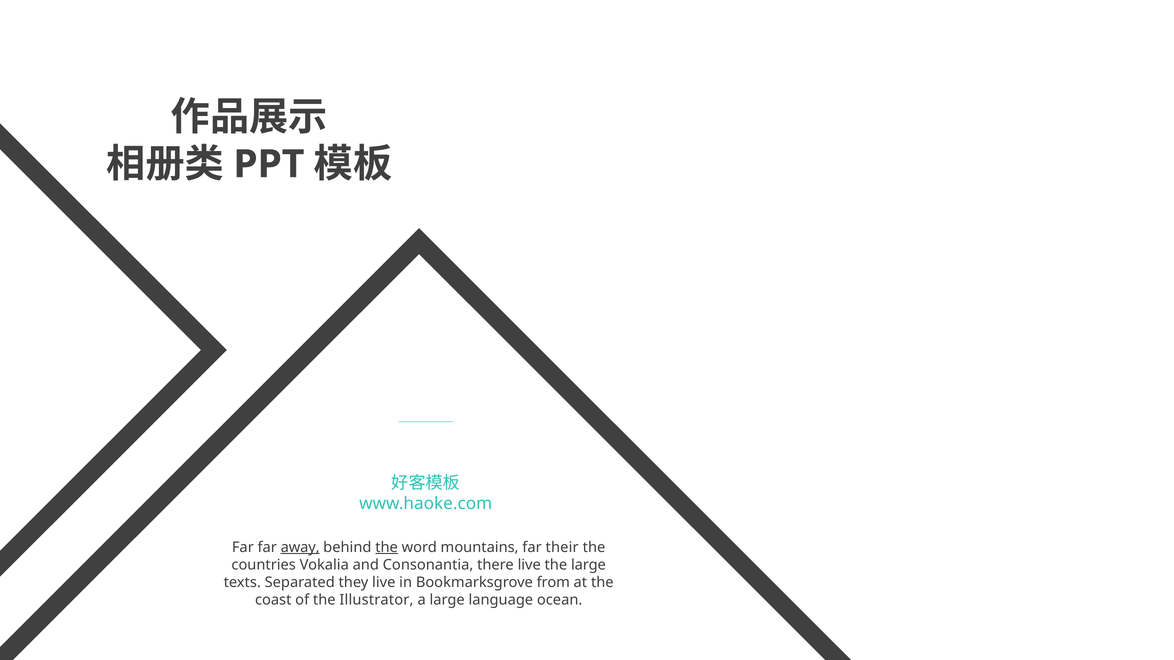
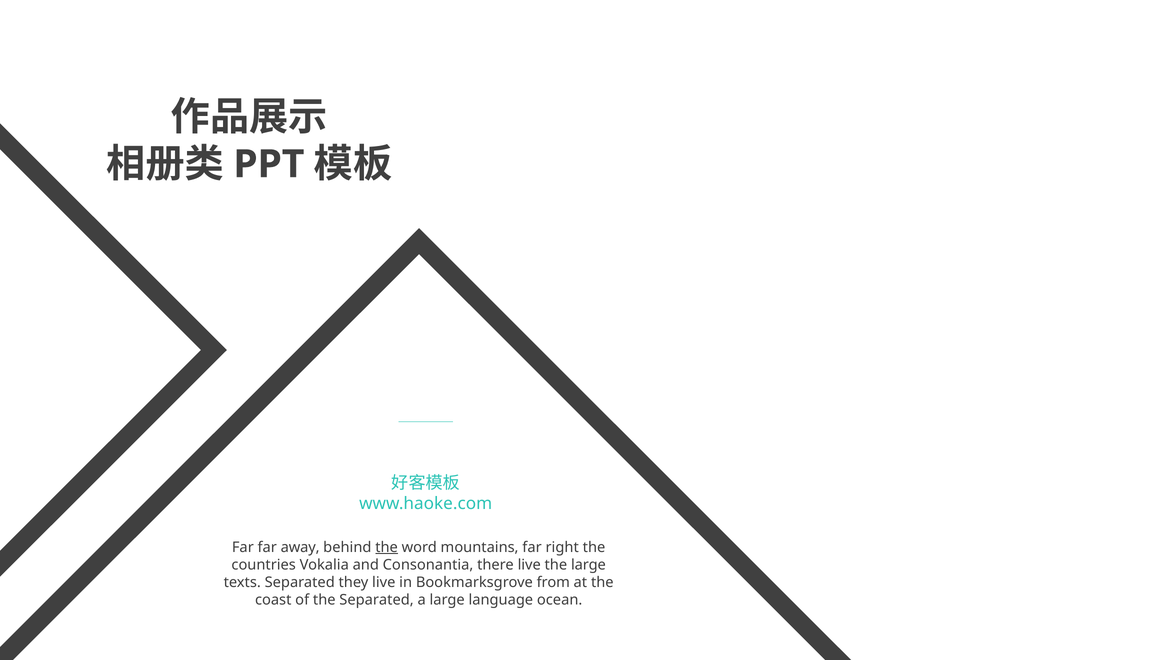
away underline: present -> none (300, 547)
their: their -> right (562, 547)
the Illustrator: Illustrator -> Separated (377, 600)
